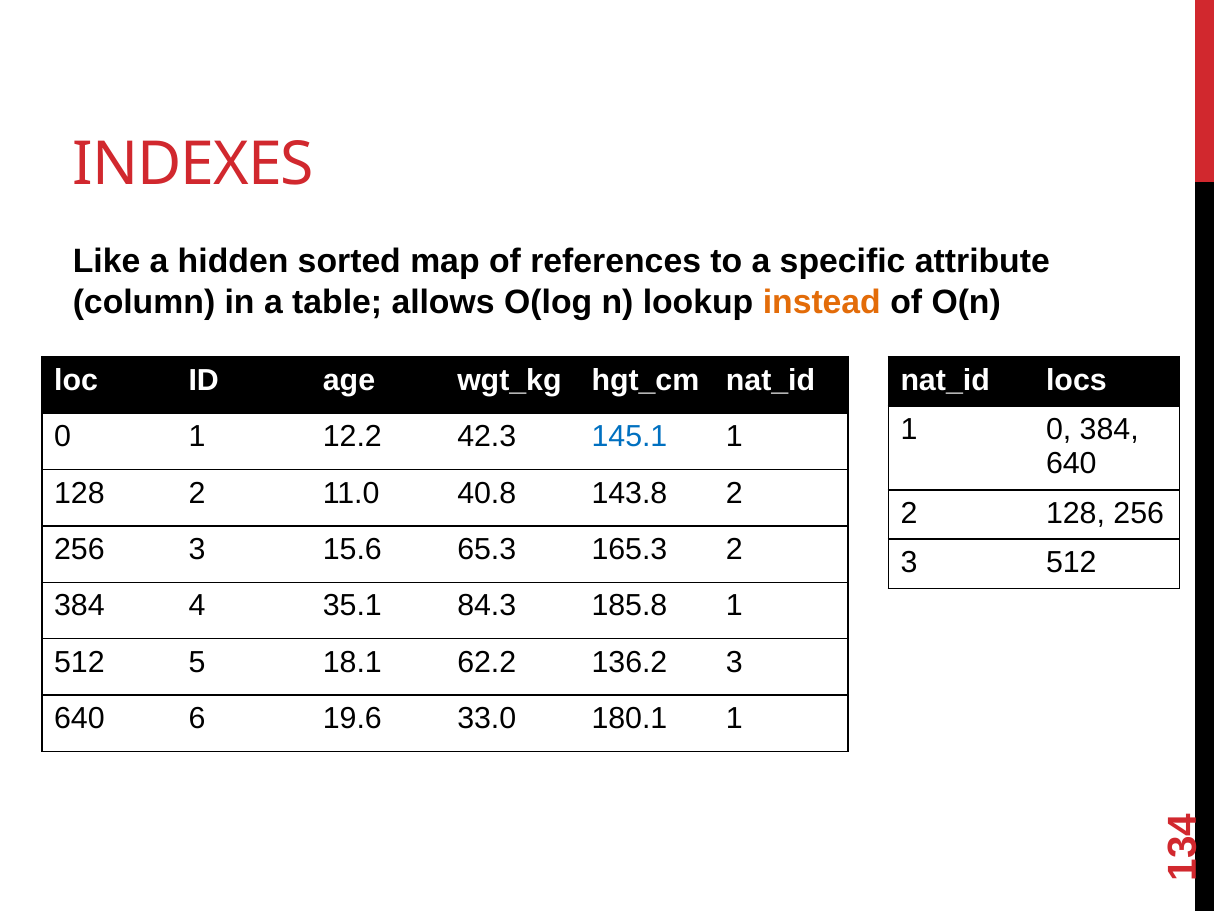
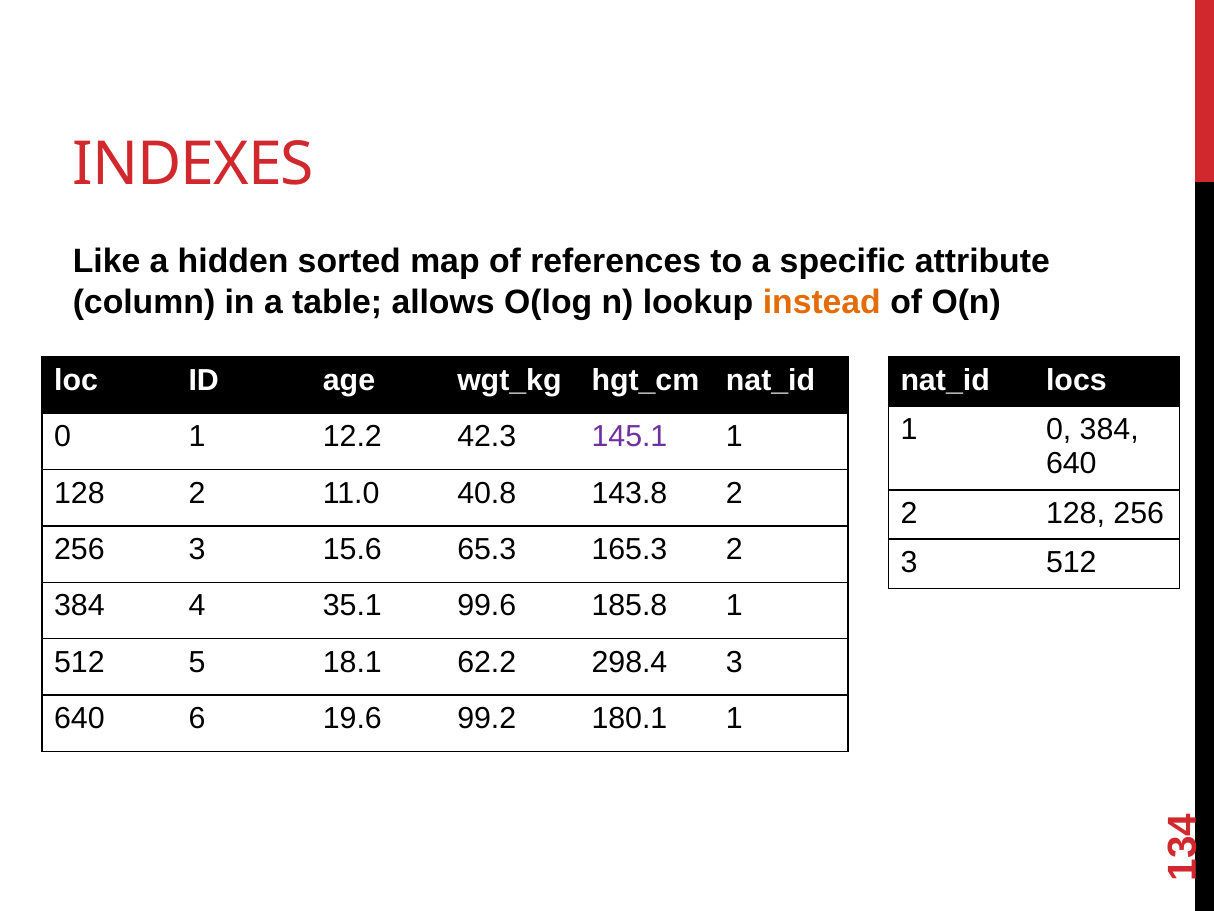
145.1 colour: blue -> purple (629, 436)
84.3: 84.3 -> 99.6 (487, 606)
136.2: 136.2 -> 298.4 (629, 662)
33.0: 33.0 -> 99.2 (487, 718)
